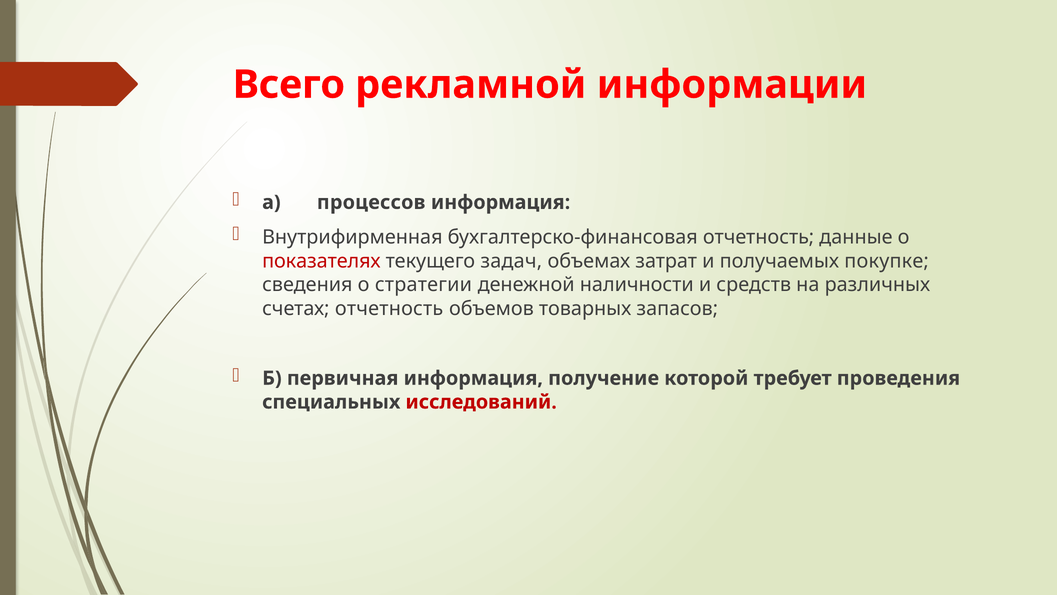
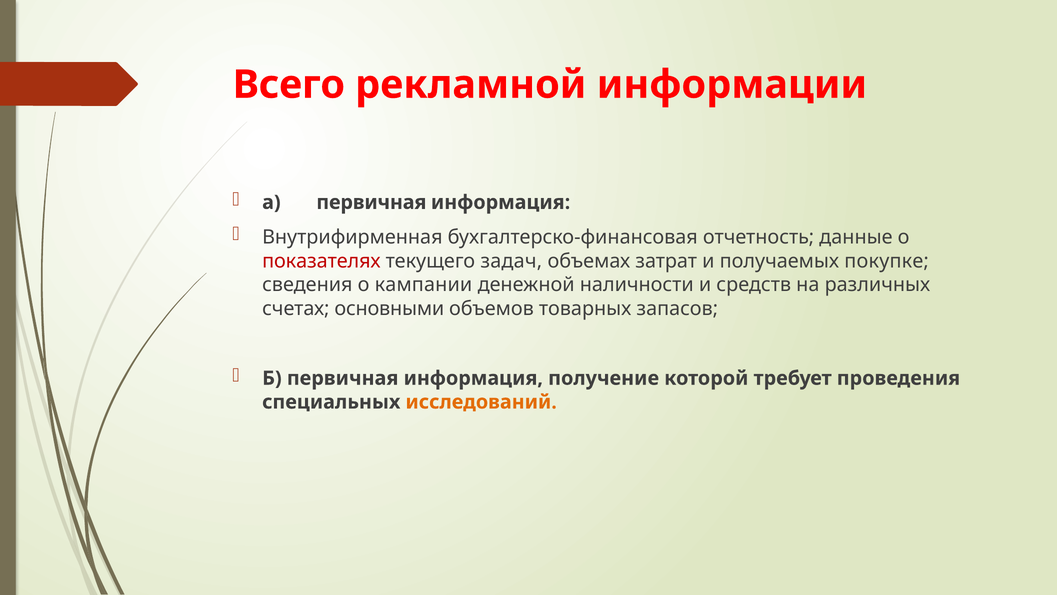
а процессов: процессов -> первичная (371, 202)
стратегии: стратегии -> кампании (423, 285)
счетах отчетность: отчетность -> основными (389, 308)
исследований colour: red -> orange (481, 402)
